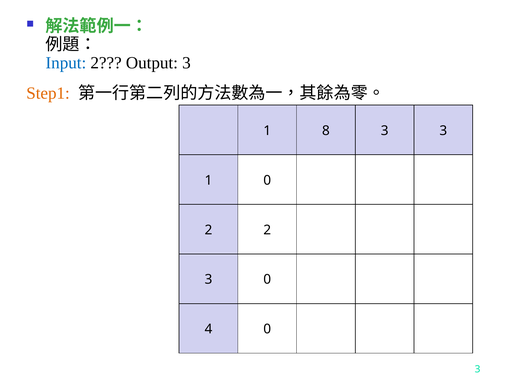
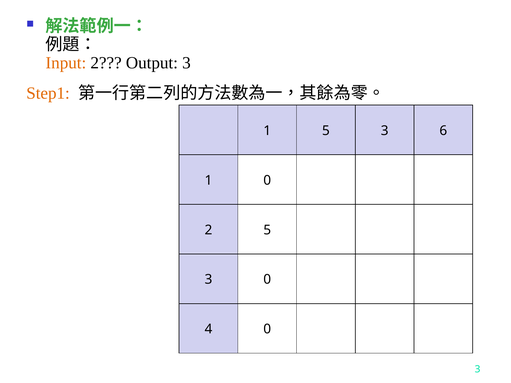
Input colour: blue -> orange (66, 63)
1 8: 8 -> 5 (326, 131)
3 3: 3 -> 6 (443, 131)
2 2: 2 -> 5 (267, 230)
